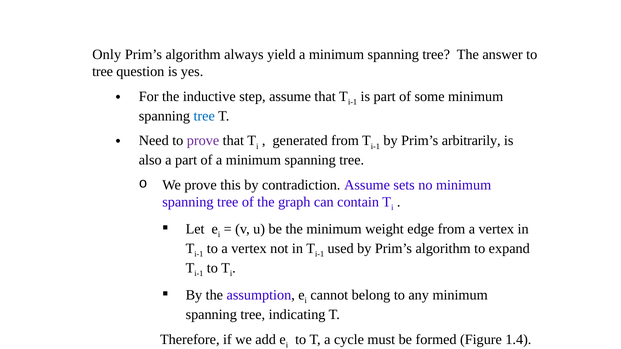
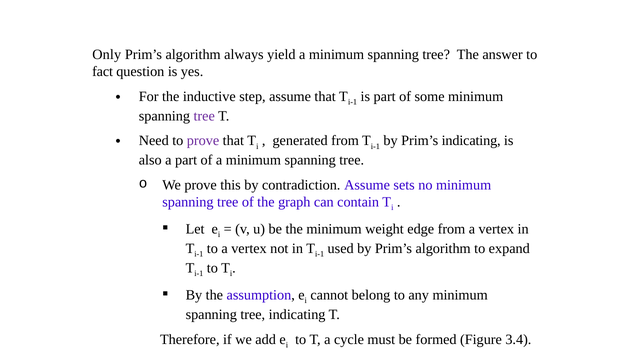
tree: tree -> fact (103, 72)
tree colour: blue -> purple (204, 116)
Prim’s arbitrarily: arbitrarily -> indicating (471, 141)
1.4: 1.4 -> 3.4 (518, 340)
